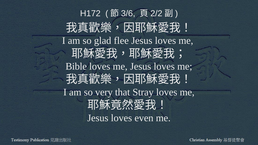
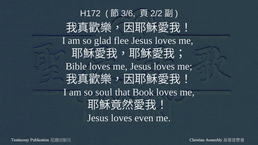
very: very -> soul (104, 92)
Stray: Stray -> Book (143, 92)
